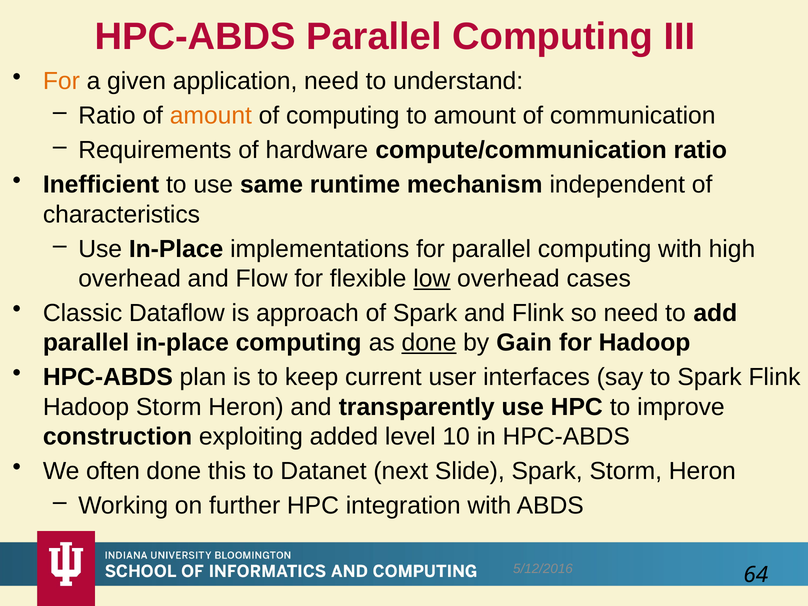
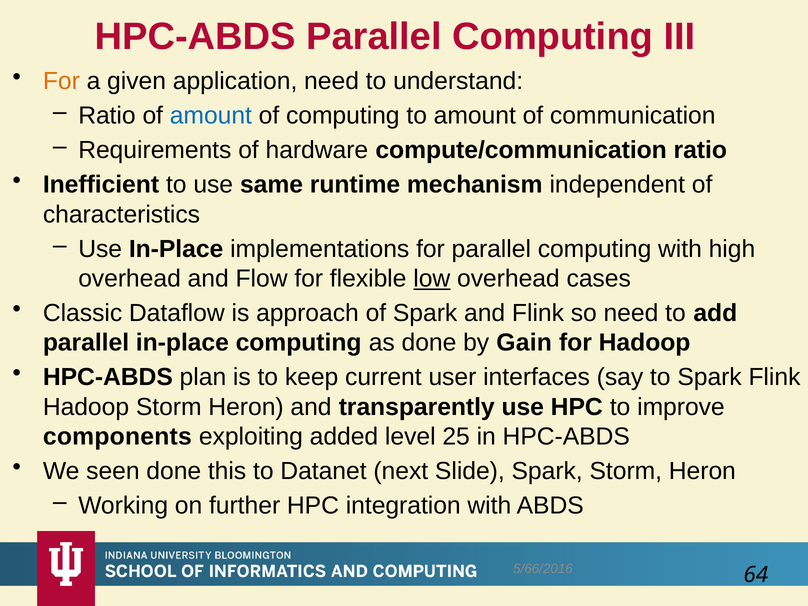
amount colour: orange -> blue (211, 116)
done underline: present -> none (429, 343)
construction: construction -> components (117, 437)
10: 10 -> 25 (456, 437)
often: often -> seen (113, 471)
5/12/2016: 5/12/2016 -> 5/66/2016 (543, 569)
